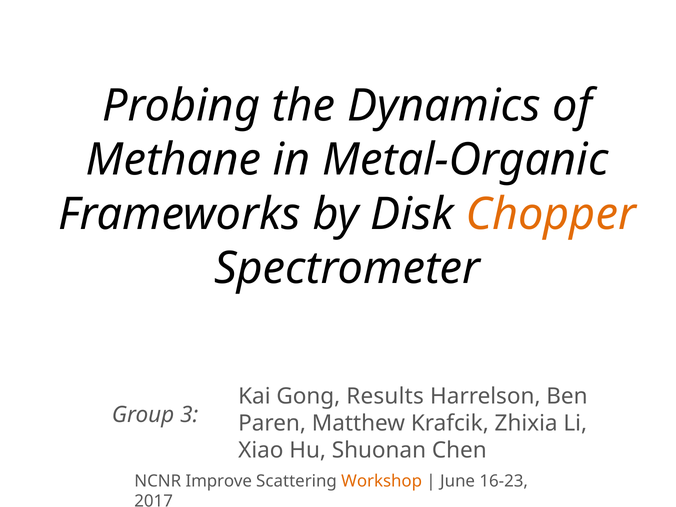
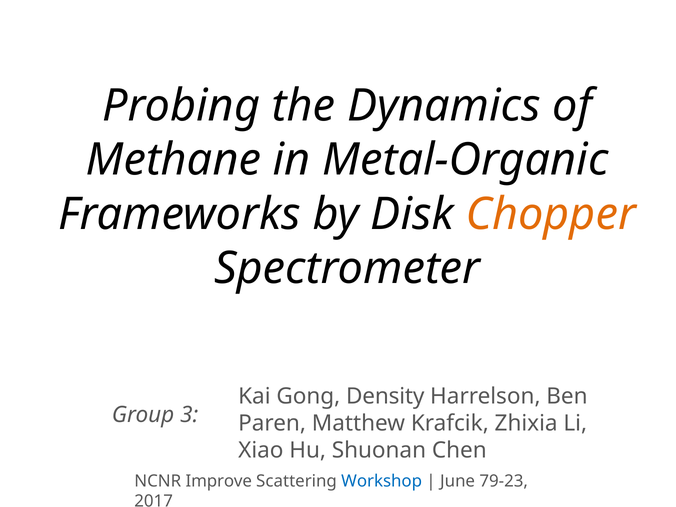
Results: Results -> Density (385, 396)
Workshop colour: orange -> blue (382, 481)
16-23: 16-23 -> 79-23 (504, 481)
